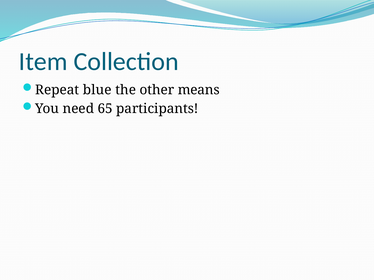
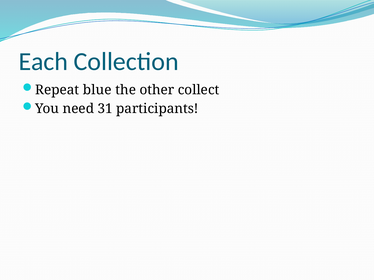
Item: Item -> Each (43, 62)
means: means -> collect (199, 90)
65: 65 -> 31 (105, 109)
